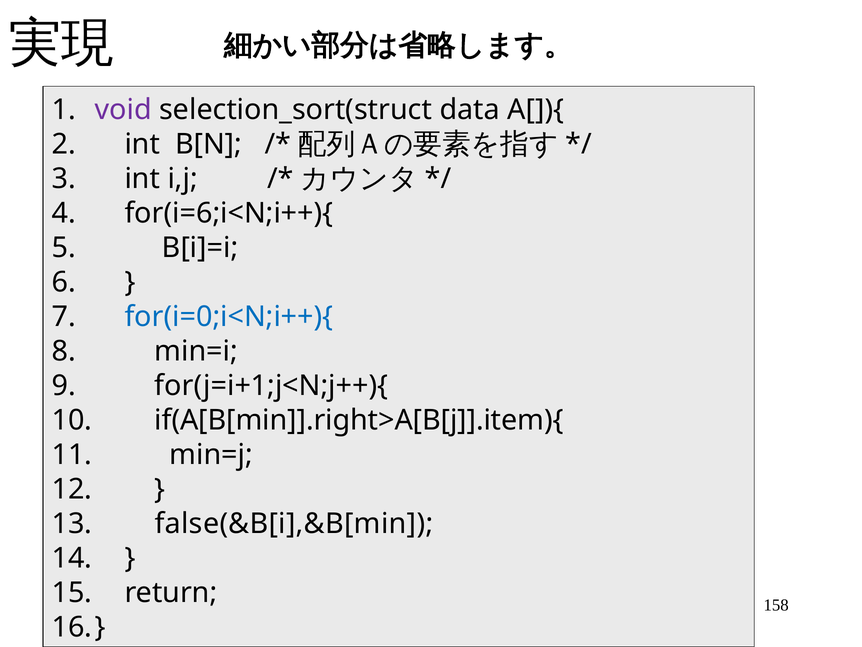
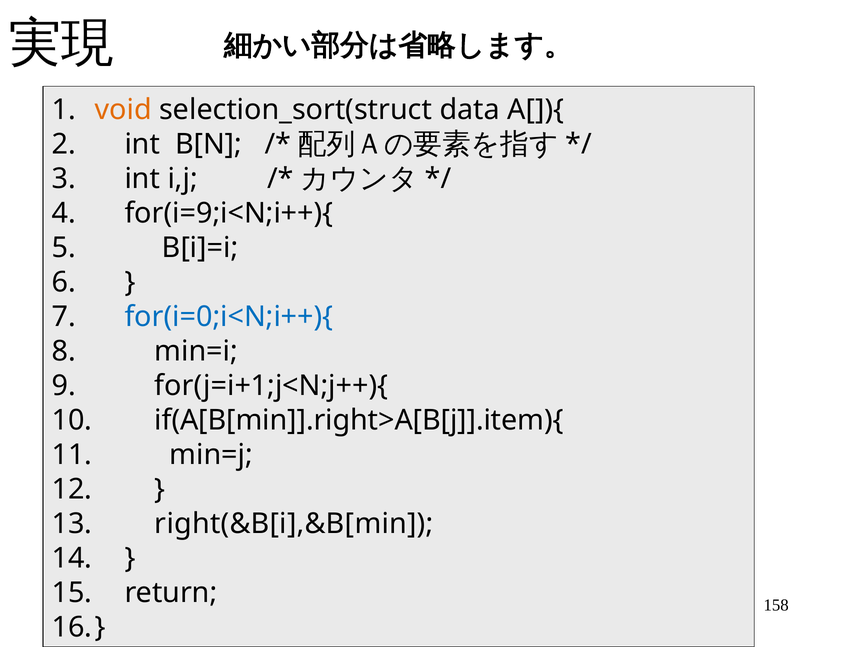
void colour: purple -> orange (123, 110)
for(i=6;i<N;i++){: for(i=6;i<N;i++){ -> for(i=9;i<N;i++){ (229, 213)
false(&B[i],&B[min: false(&B[i],&B[min -> right(&B[i],&B[min (294, 523)
